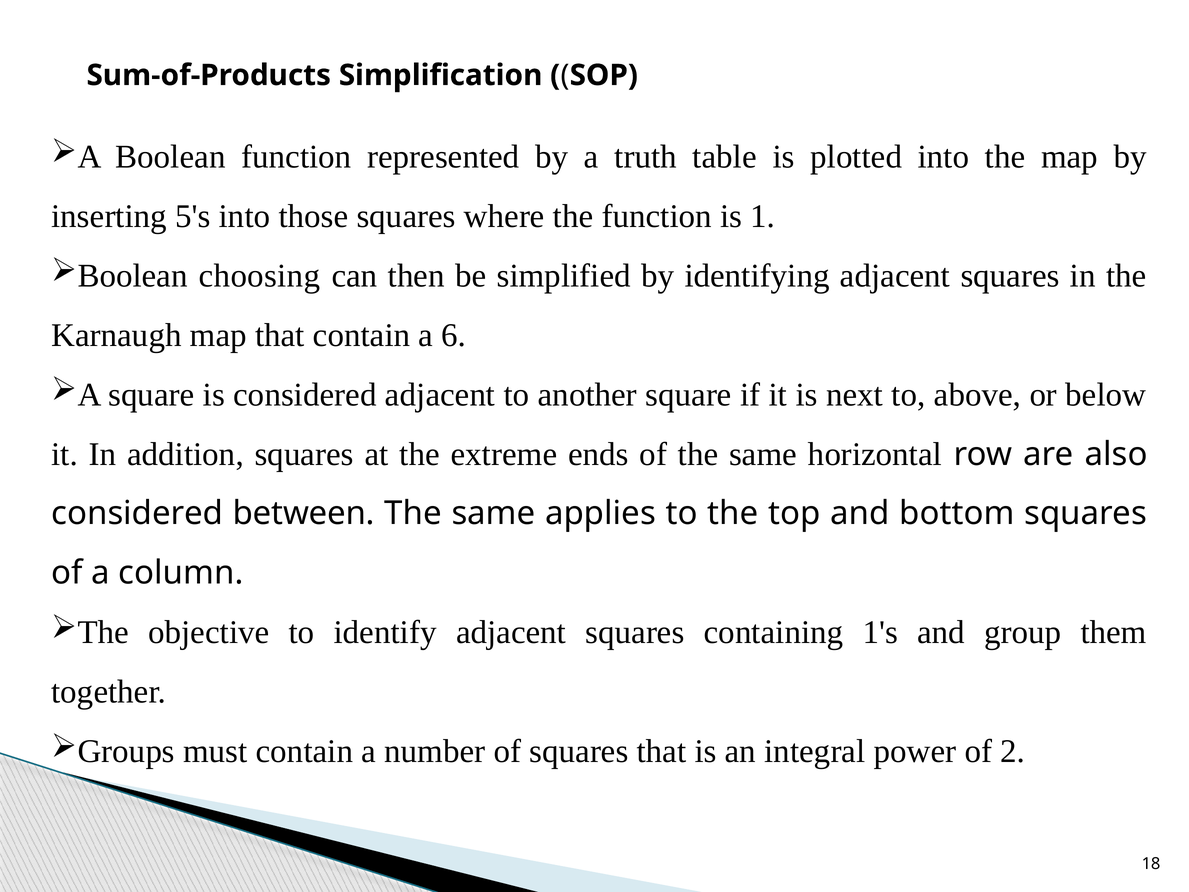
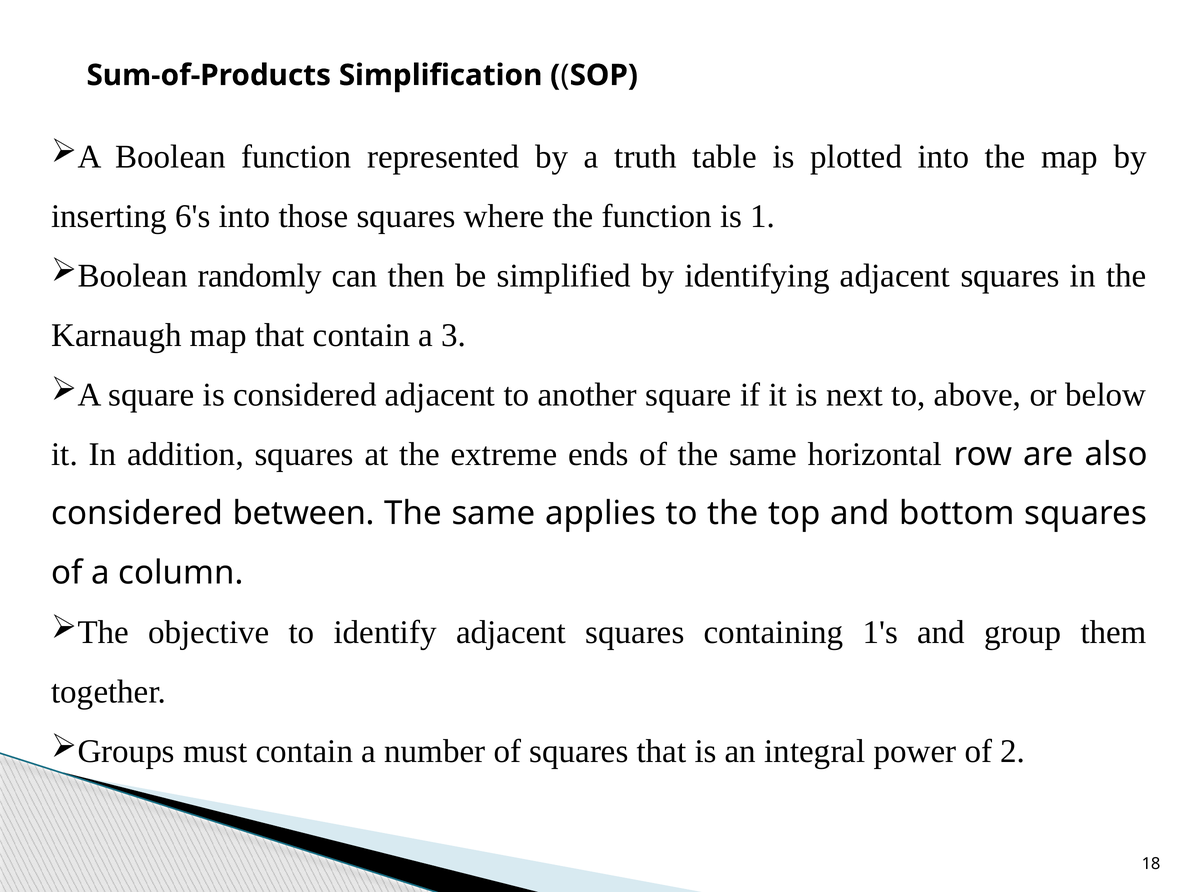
5's: 5's -> 6's (193, 216)
choosing: choosing -> randomly (260, 276)
6: 6 -> 3 (454, 335)
